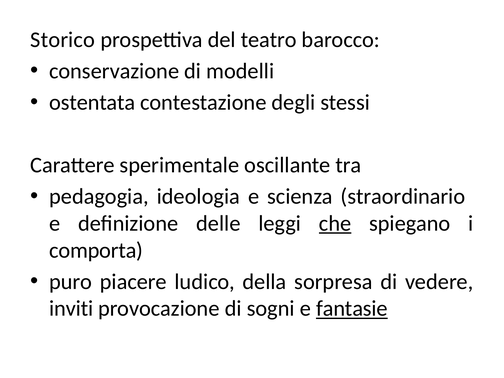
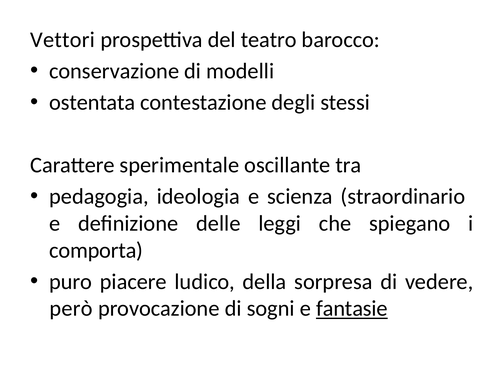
Storico: Storico -> Vettori (63, 40)
che underline: present -> none (335, 223)
inviti: inviti -> però (71, 309)
